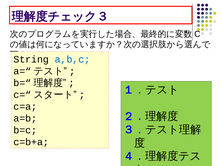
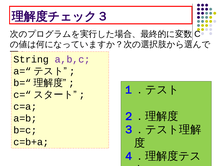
a,b,c colour: blue -> purple (72, 59)
